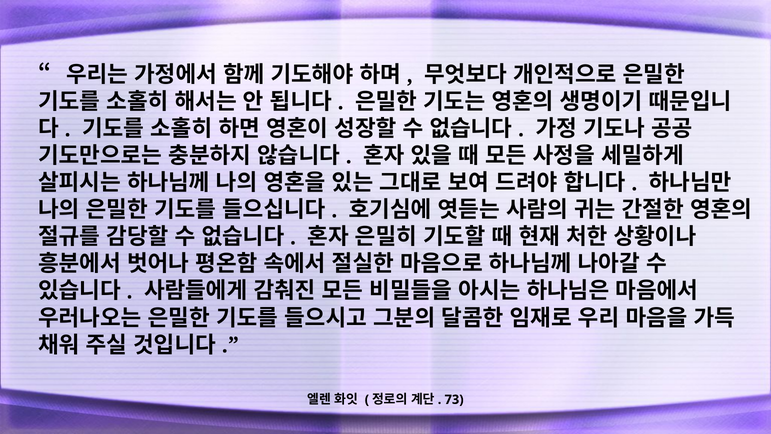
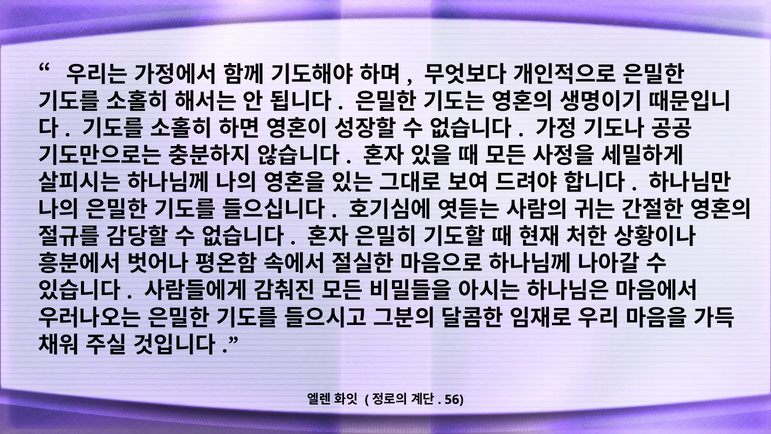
73: 73 -> 56 (454, 399)
